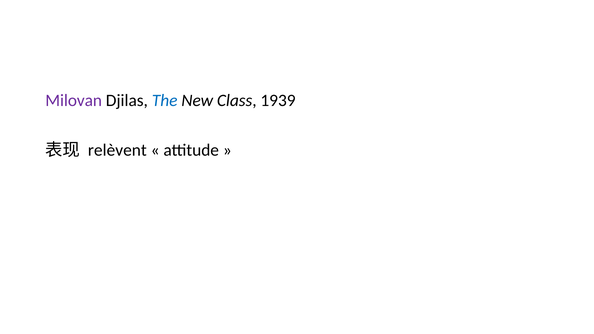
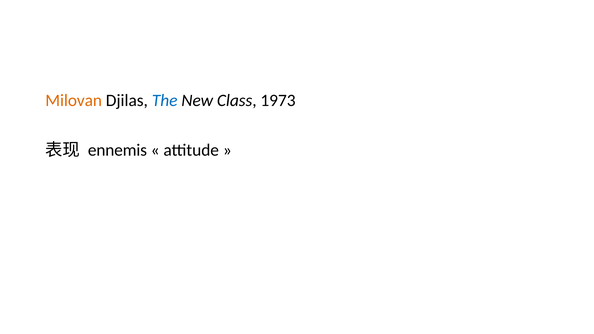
Milovan colour: purple -> orange (74, 100)
1939: 1939 -> 1973 (278, 100)
relèvent: relèvent -> ennemis (117, 150)
